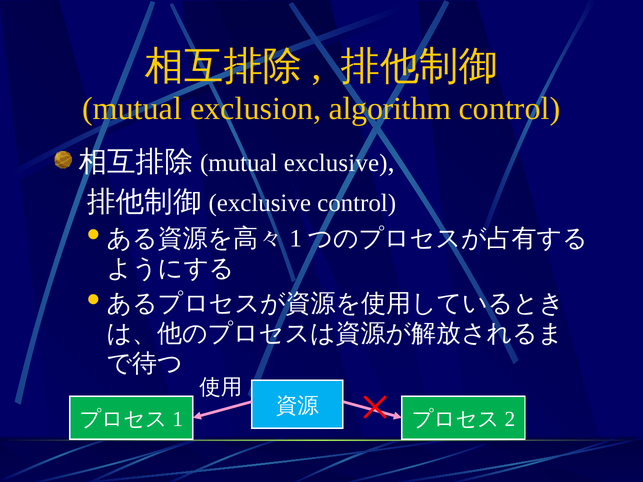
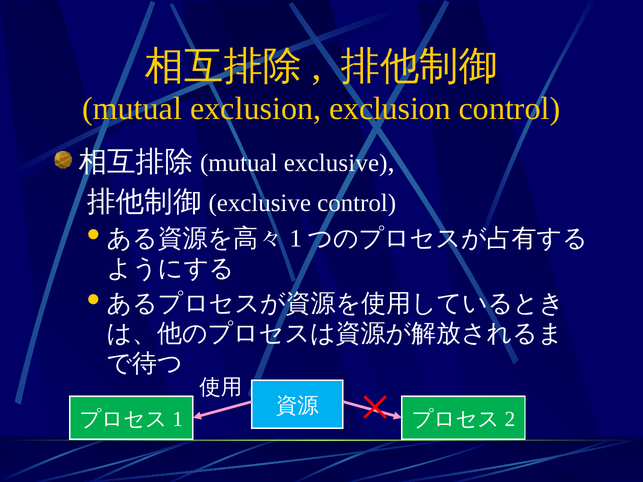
exclusion algorithm: algorithm -> exclusion (390, 109)
